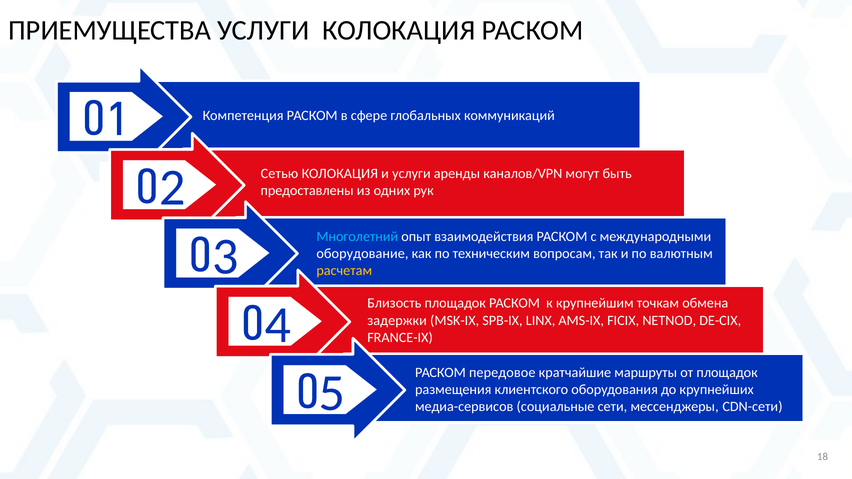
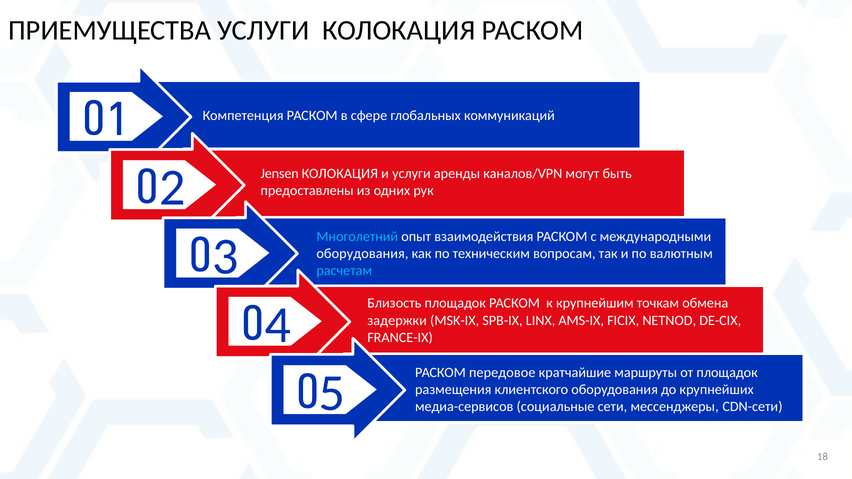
Сетью: Сетью -> Jensen (280, 174)
оборудование: оборудование -> оборудования (362, 254)
расчетам colour: yellow -> light blue (344, 271)
